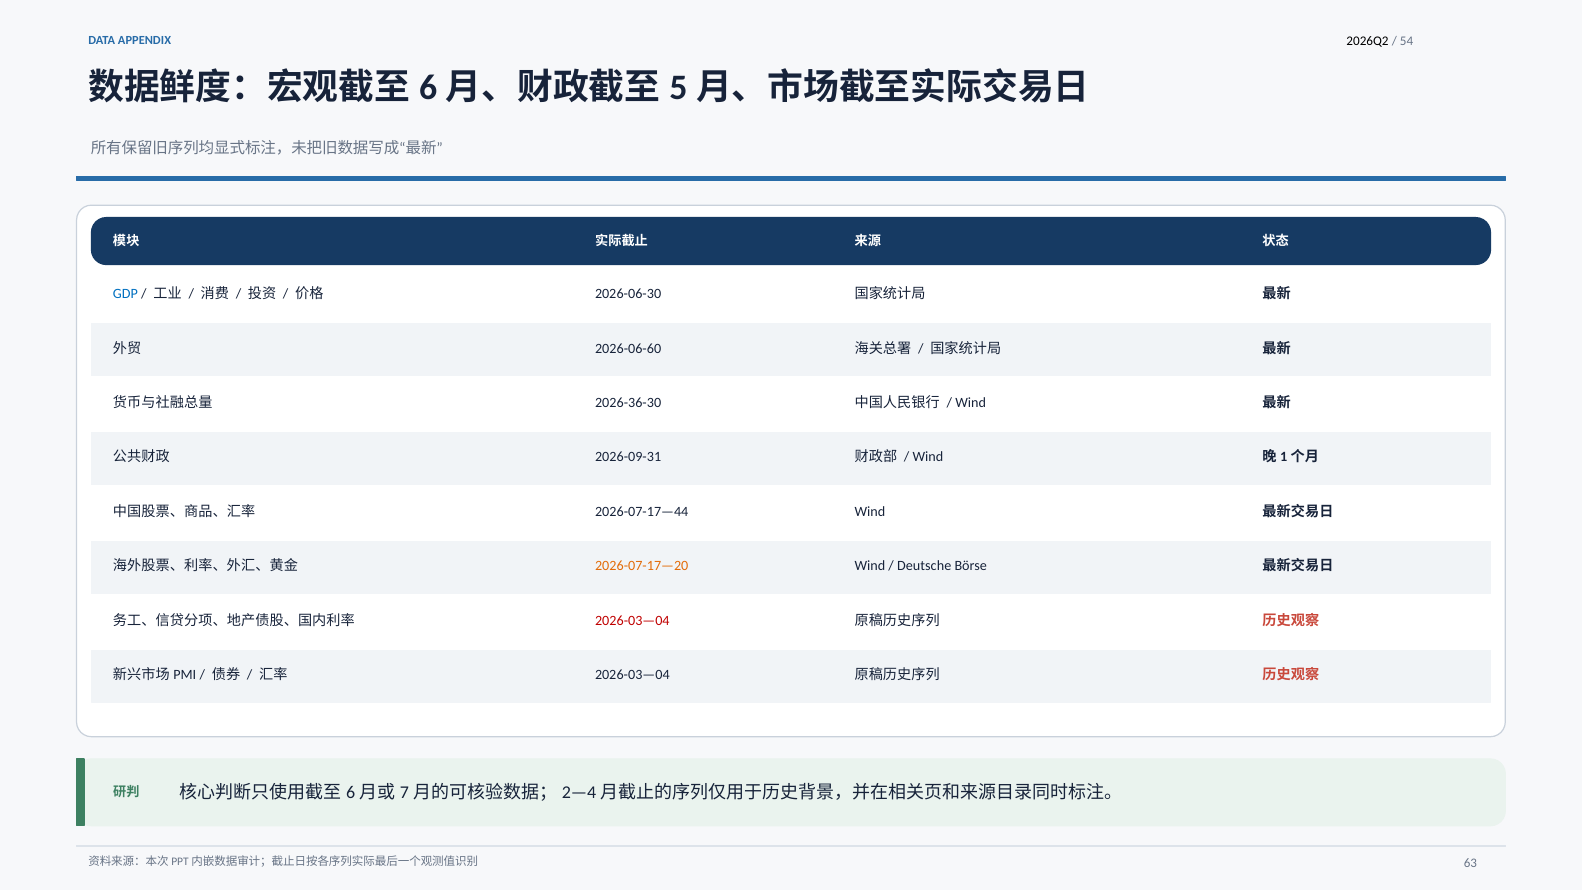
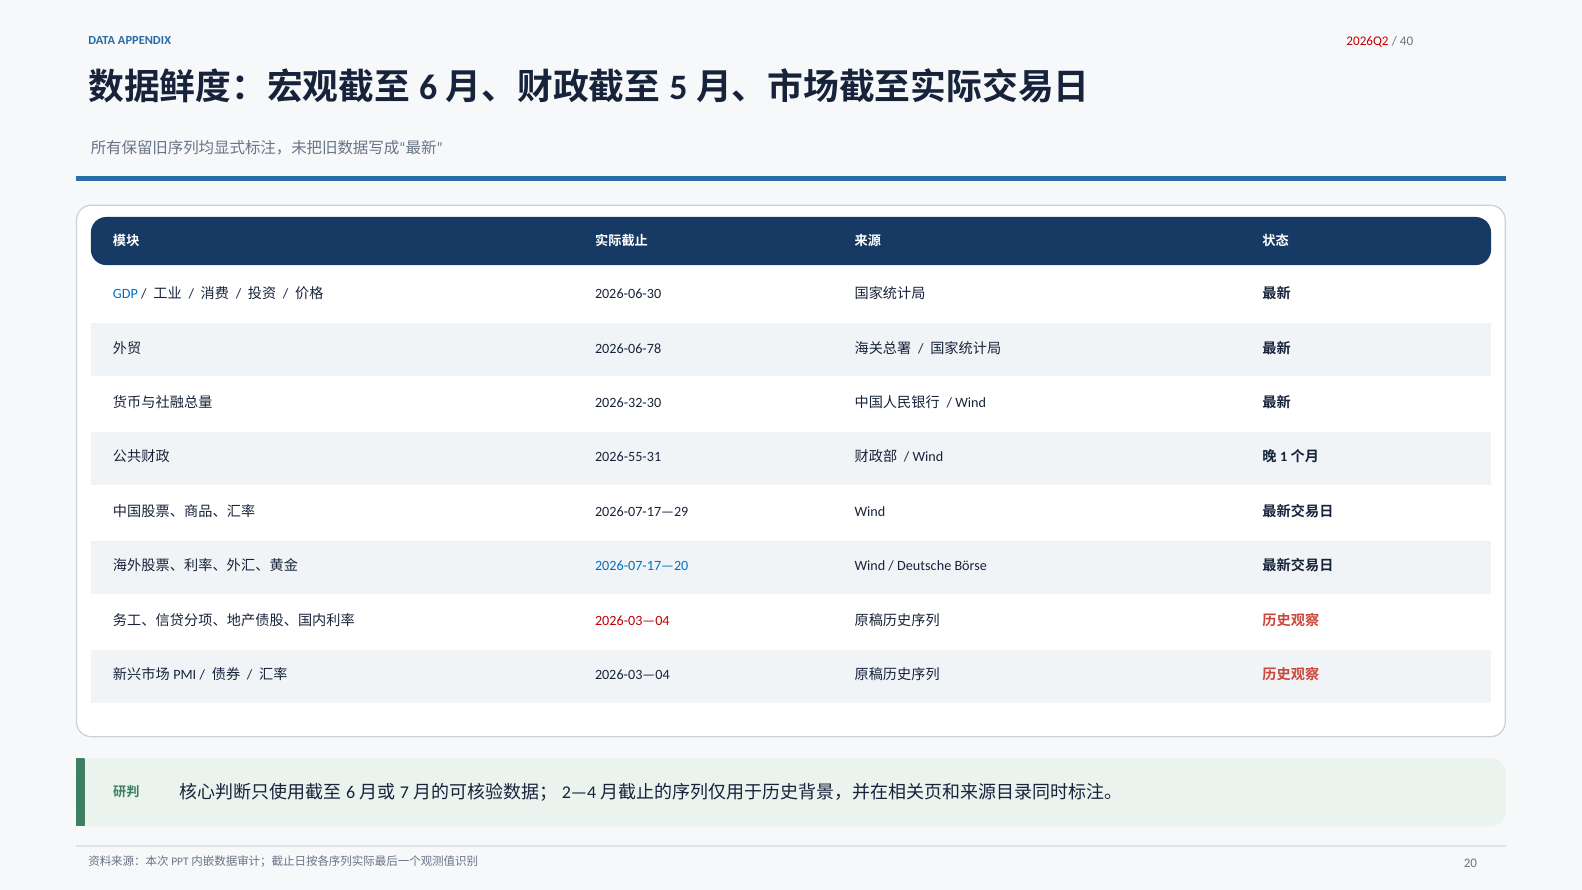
2026Q2 colour: black -> red (1368, 41)
54: 54 -> 40 (1407, 41)
2026-06-60: 2026-06-60 -> 2026-06-78 (628, 348)
2026-36-30: 2026-36-30 -> 2026-32-30 (628, 403)
2026-09-31: 2026-09-31 -> 2026-55-31 (628, 457)
2026-07-17—44: 2026-07-17—44 -> 2026-07-17—29 (642, 512)
2026-07-17—20 colour: orange -> blue (642, 566)
63: 63 -> 20 (1470, 863)
